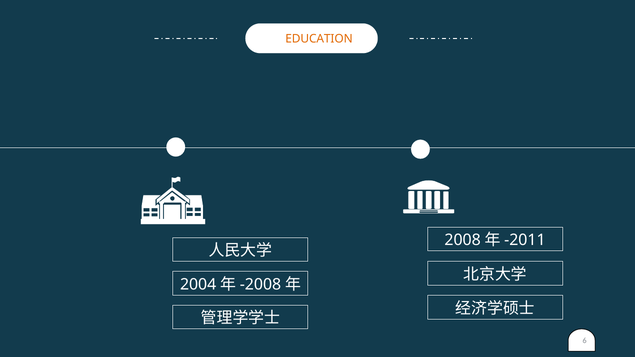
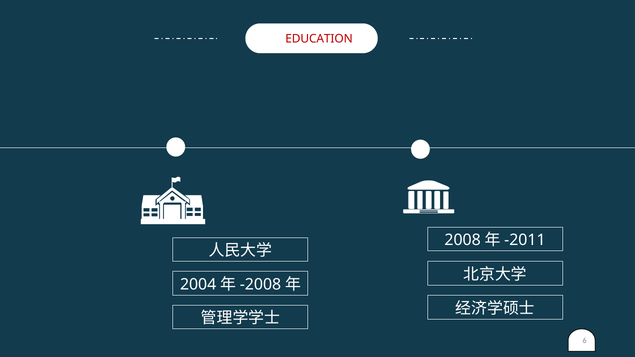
EDUCATION colour: orange -> red (319, 39)
